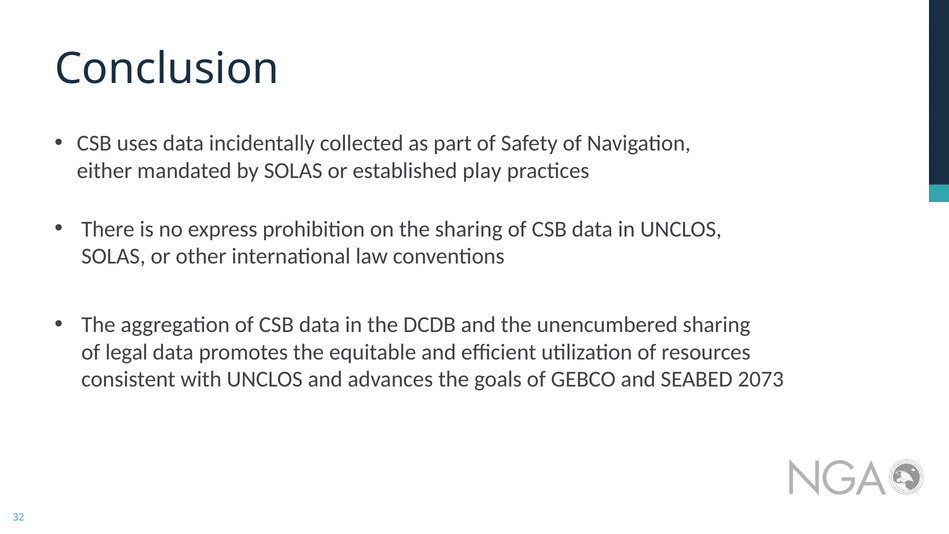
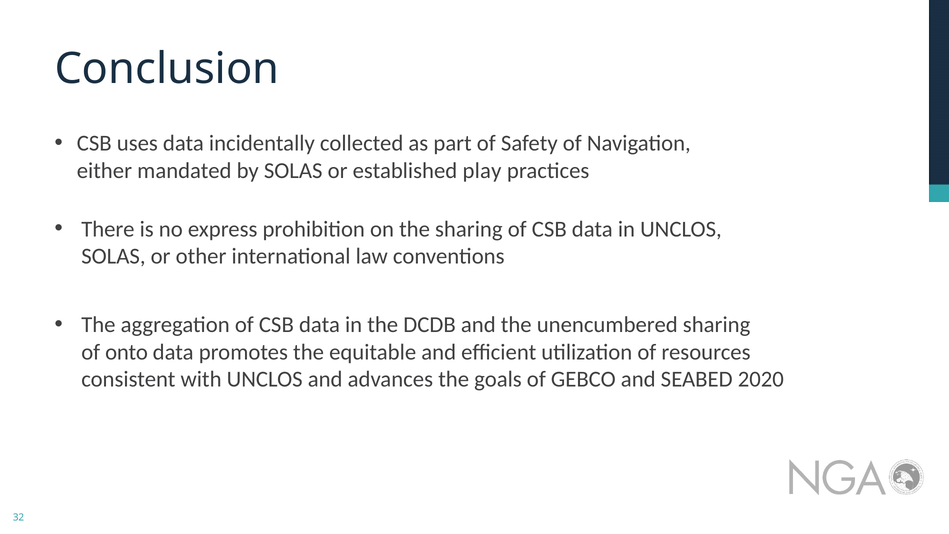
legal: legal -> onto (127, 352)
2073: 2073 -> 2020 (761, 379)
